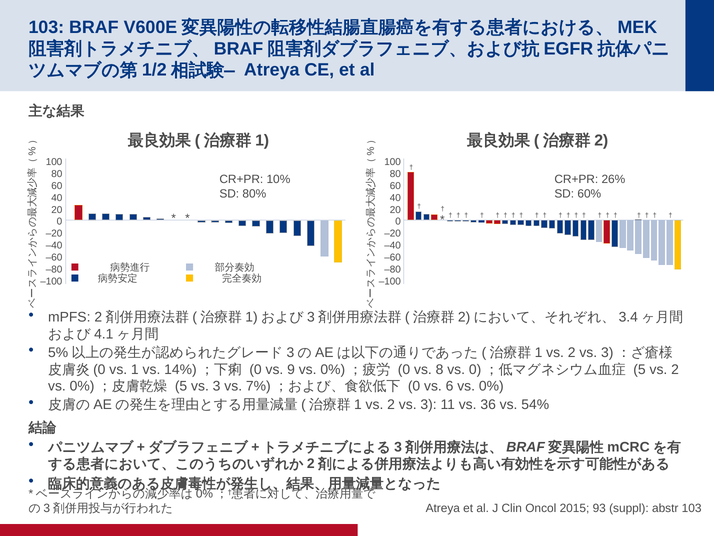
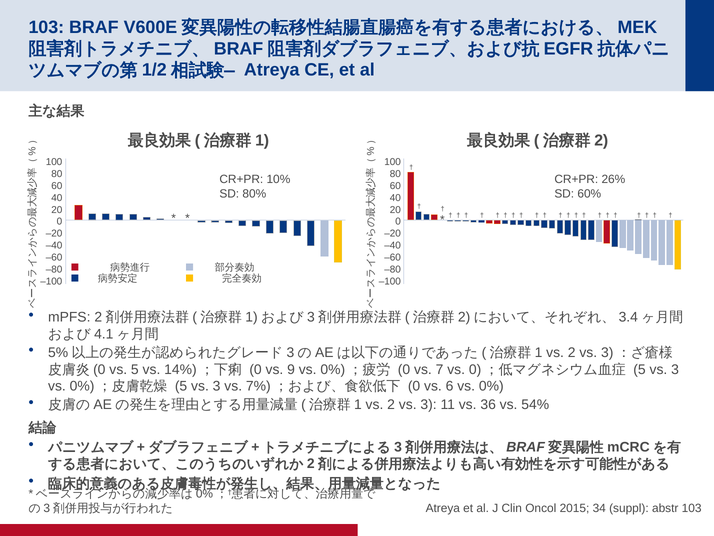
vs 1: 1 -> 5 (135, 369)
8: 8 -> 7 (440, 369)
2: 2 -> 3 (675, 369)
93: 93 -> 34 (599, 508)
